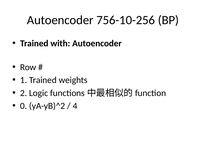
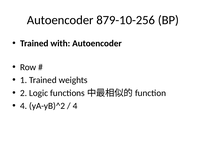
756-10-256: 756-10-256 -> 879-10-256 (126, 20)
0: 0 -> 4 (24, 105)
